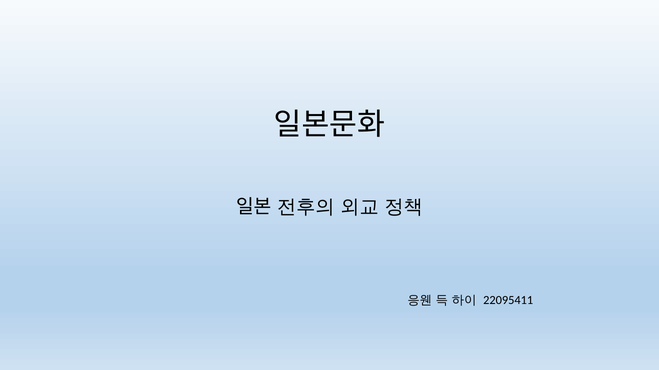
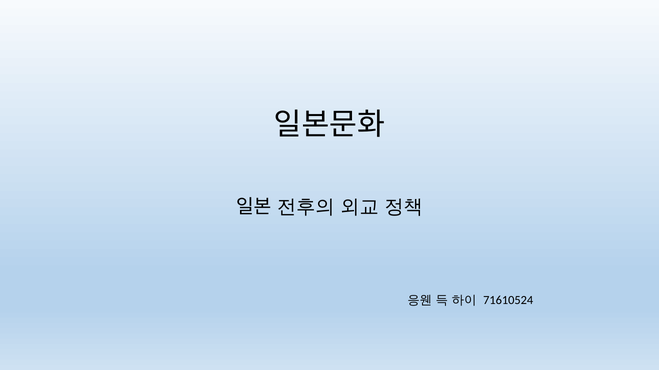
22095411: 22095411 -> 71610524 (508, 301)
